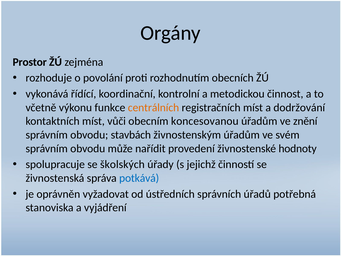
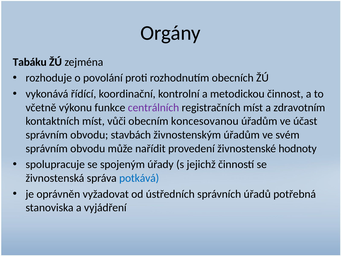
Prostor: Prostor -> Tabáku (30, 62)
centrálních colour: orange -> purple (153, 107)
dodržování: dodržování -> zdravotním (299, 107)
znění: znění -> účast (305, 121)
školských: školských -> spojeným (122, 164)
